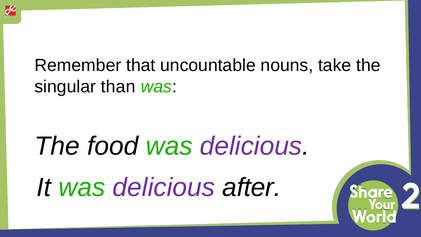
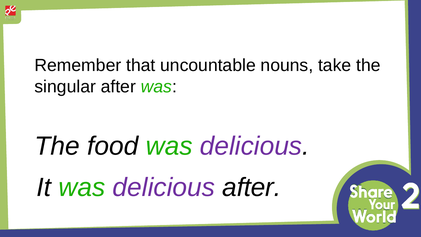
singular than: than -> after (118, 86)
